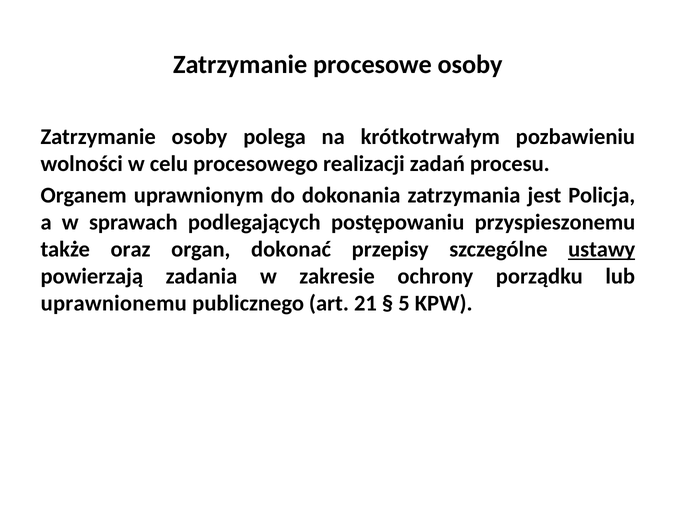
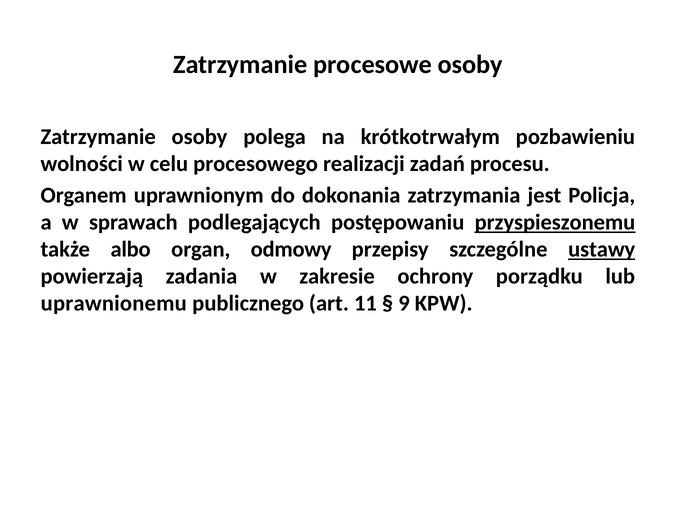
przyspieszonemu underline: none -> present (555, 222)
oraz: oraz -> albo (131, 249)
dokonać: dokonać -> odmowy (291, 249)
21: 21 -> 11 (365, 304)
5: 5 -> 9 (404, 304)
